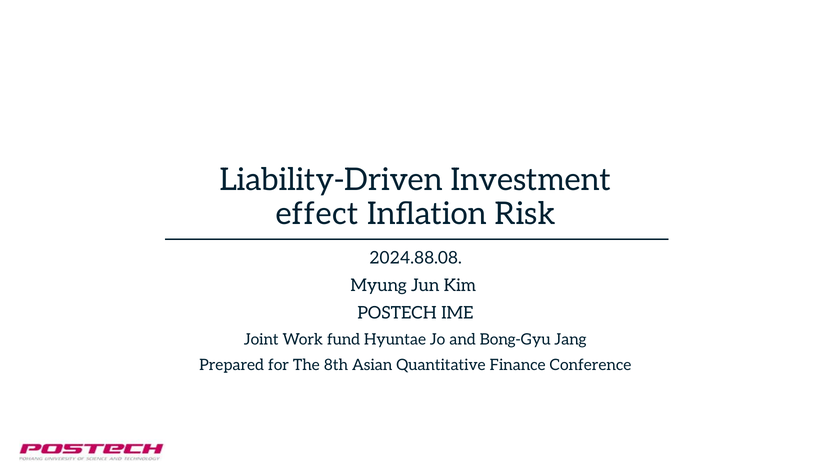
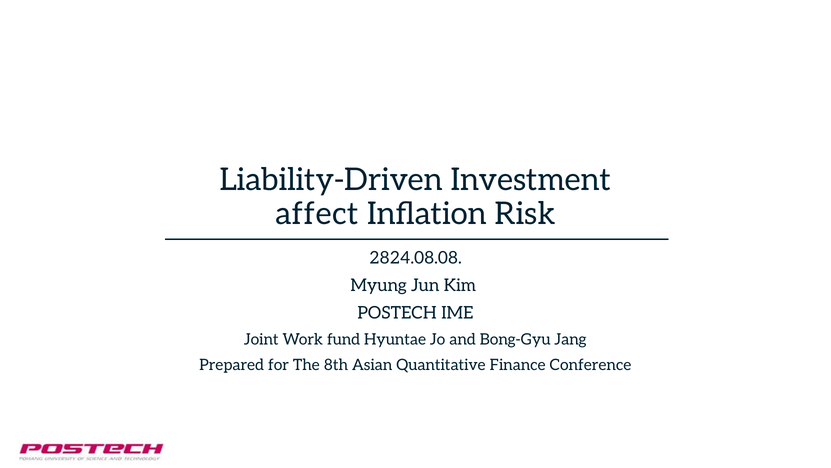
effect: effect -> affect (317, 214)
2024.88.08: 2024.88.08 -> 2824.08.08 (415, 258)
